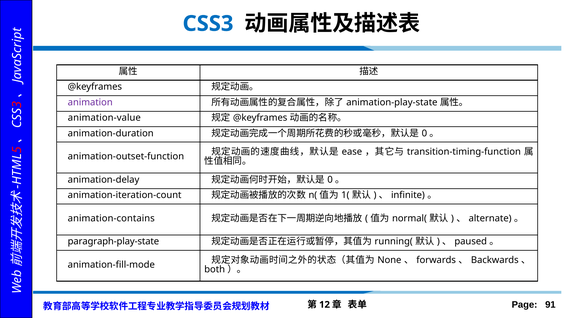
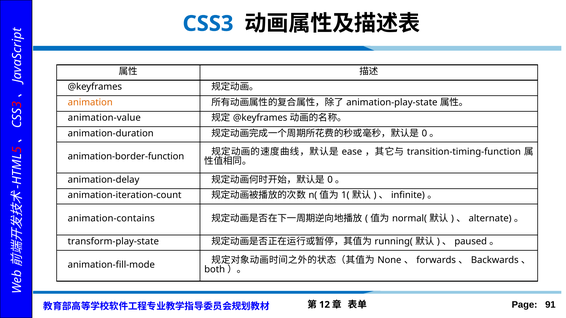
animation colour: purple -> orange (90, 102)
animation-outset-function: animation-outset-function -> animation-border-function (126, 157)
paragraph-play-state: paragraph-play-state -> transform-play-state (113, 242)
